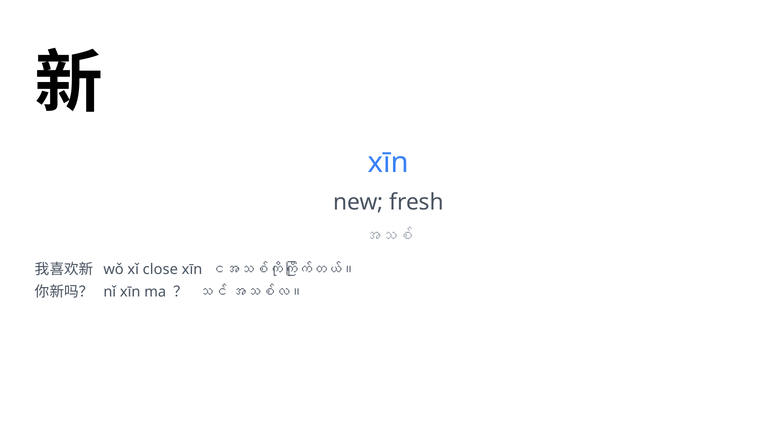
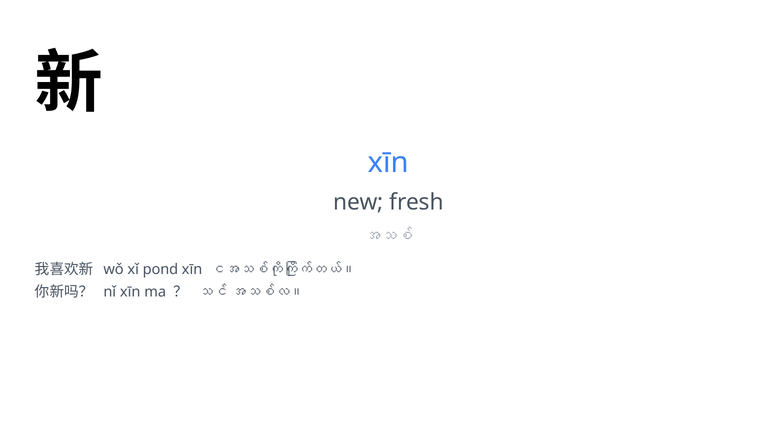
close: close -> pond (160, 270)
